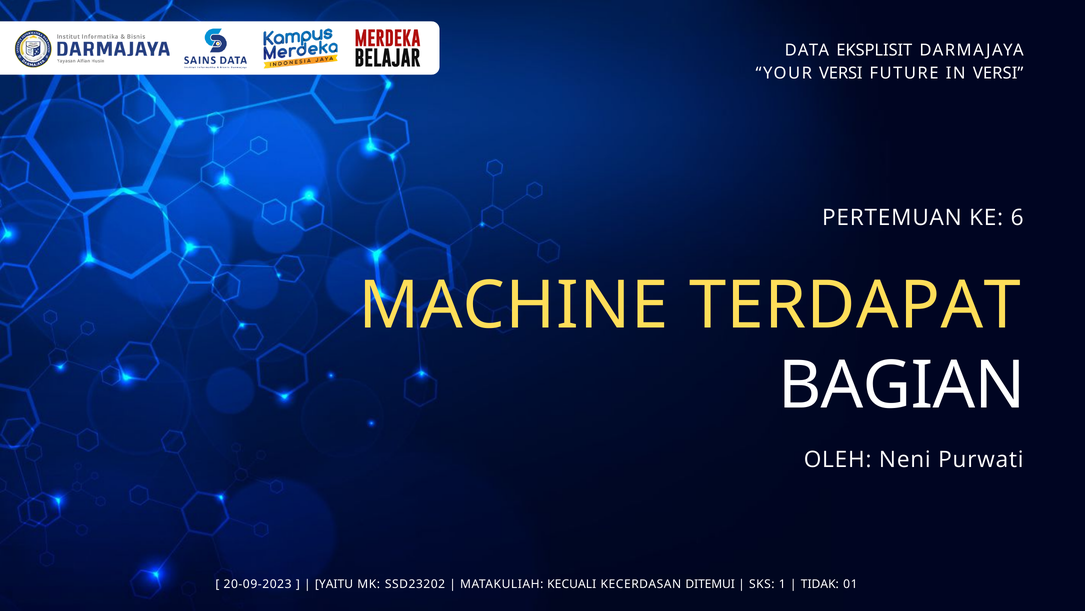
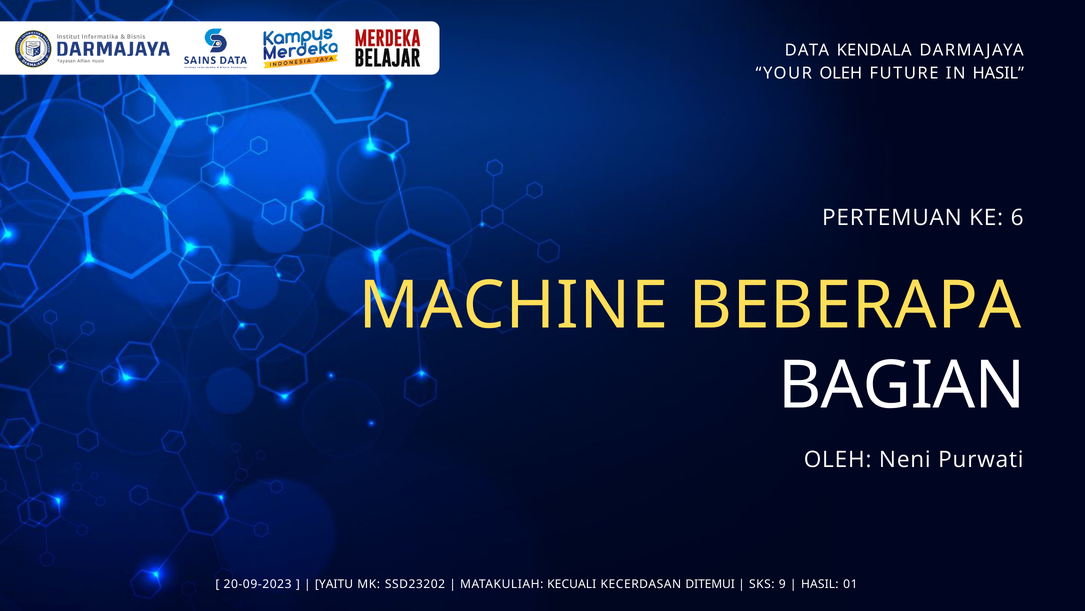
EKSPLISIT: EKSPLISIT -> KENDALA (874, 50)
YOUR VERSI: VERSI -> OLEH (841, 73)
IN VERSI: VERSI -> HASIL (998, 73)
TERDAPAT: TERDAPAT -> BEBERAPA (855, 305)
1: 1 -> 9 (782, 584)
TIDAK: TIDAK -> HASIL (820, 584)
